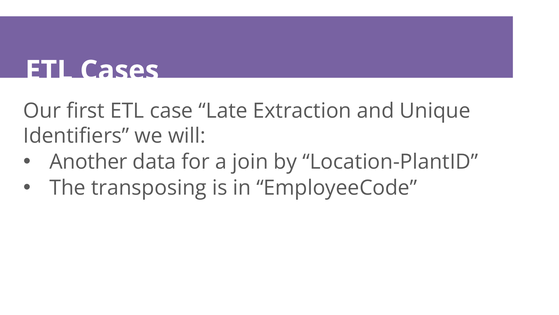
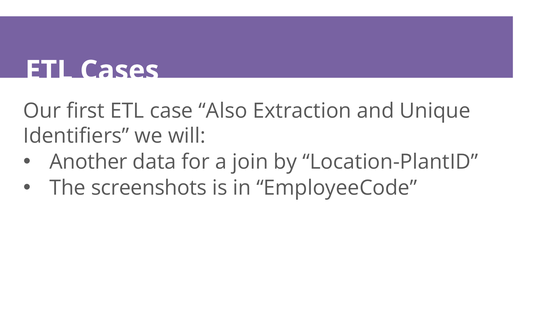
Late: Late -> Also (223, 111)
transposing: transposing -> screenshots (149, 188)
